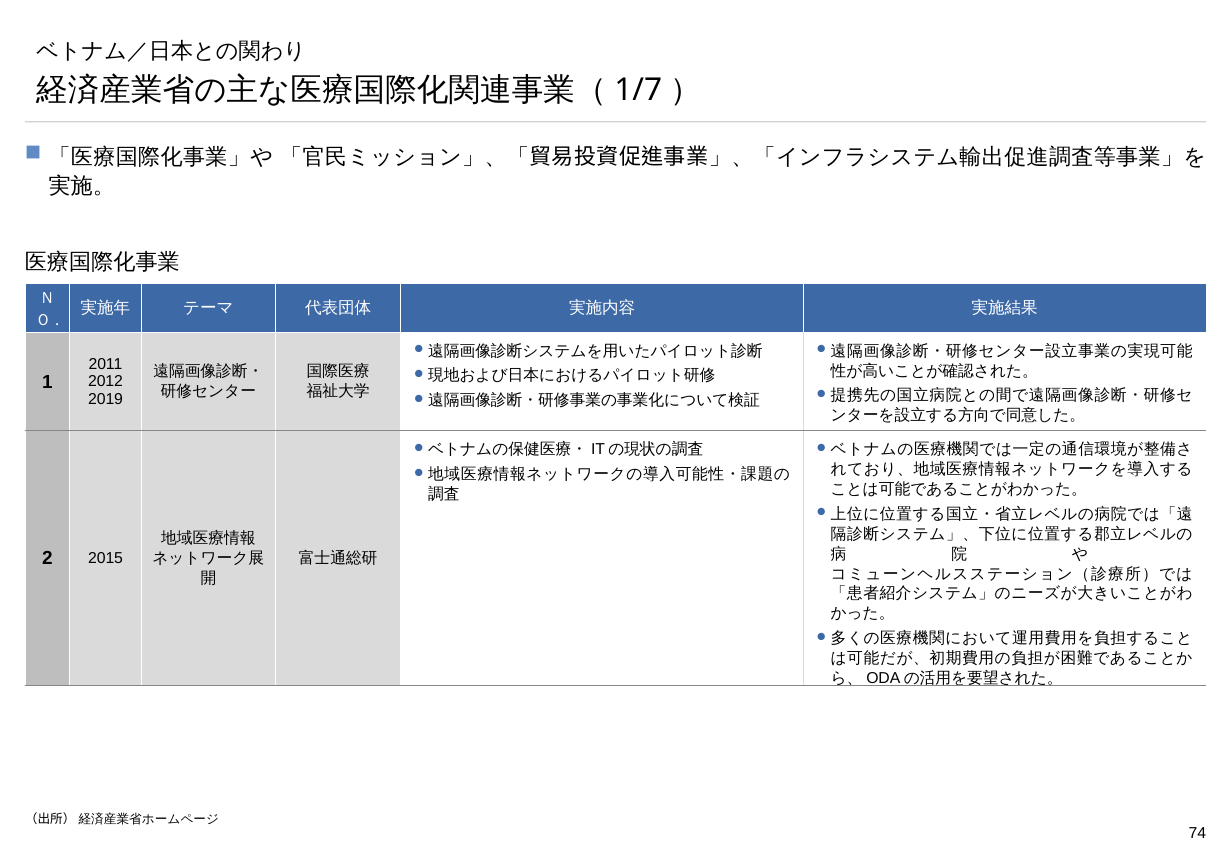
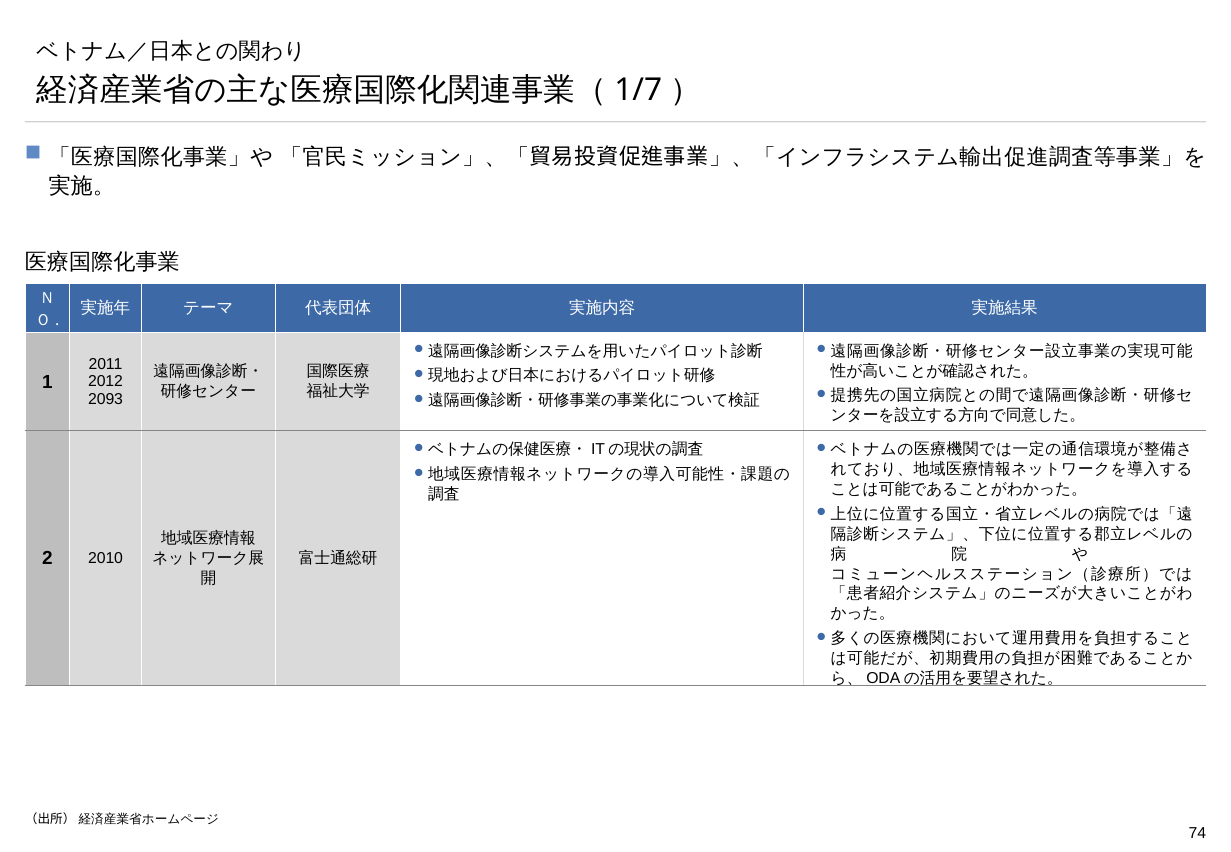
2019: 2019 -> 2093 (106, 399)
2015: 2015 -> 2010 (106, 559)
